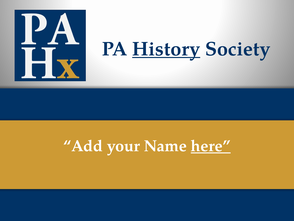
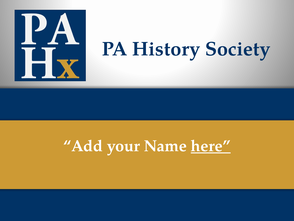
History underline: present -> none (166, 49)
